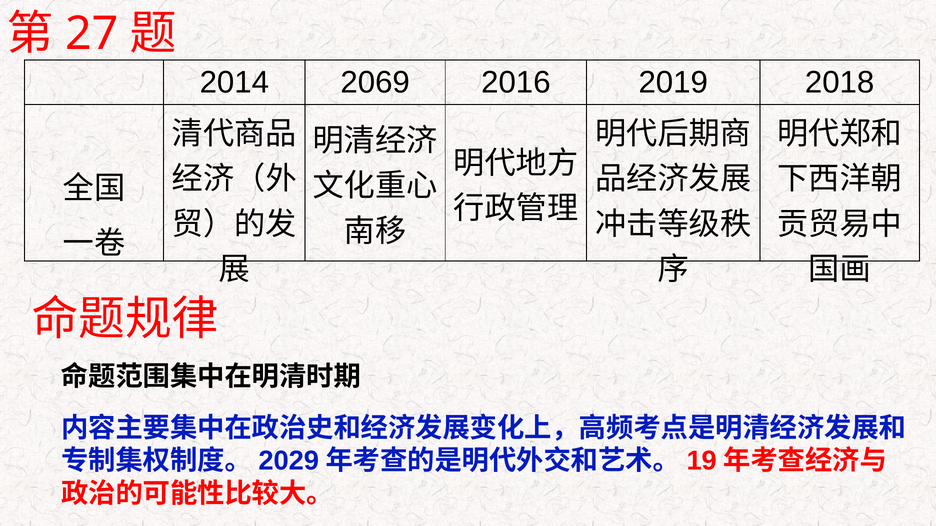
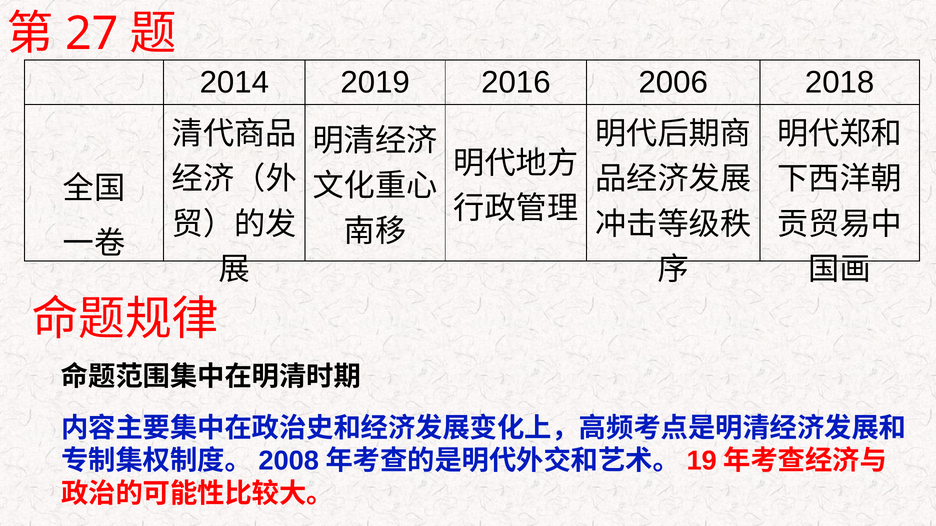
2069: 2069 -> 2019 (375, 83)
2019: 2019 -> 2006 (673, 83)
2029: 2029 -> 2008 (289, 461)
